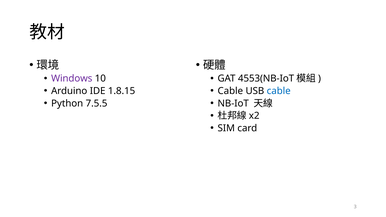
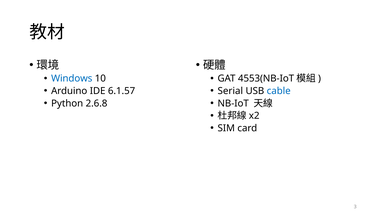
Windows colour: purple -> blue (72, 79)
1.8.15: 1.8.15 -> 6.1.57 (122, 91)
Cable: Cable -> Serial (230, 91)
7.5.5: 7.5.5 -> 2.6.8 (96, 103)
